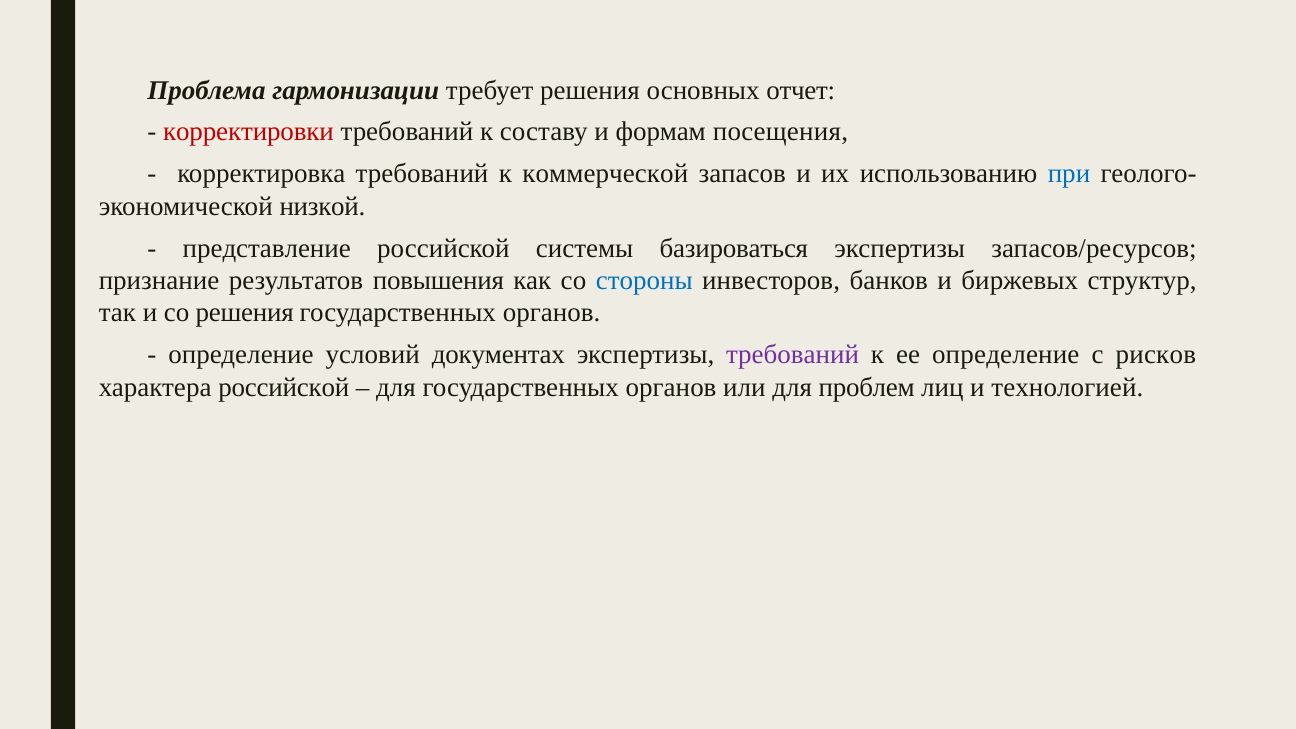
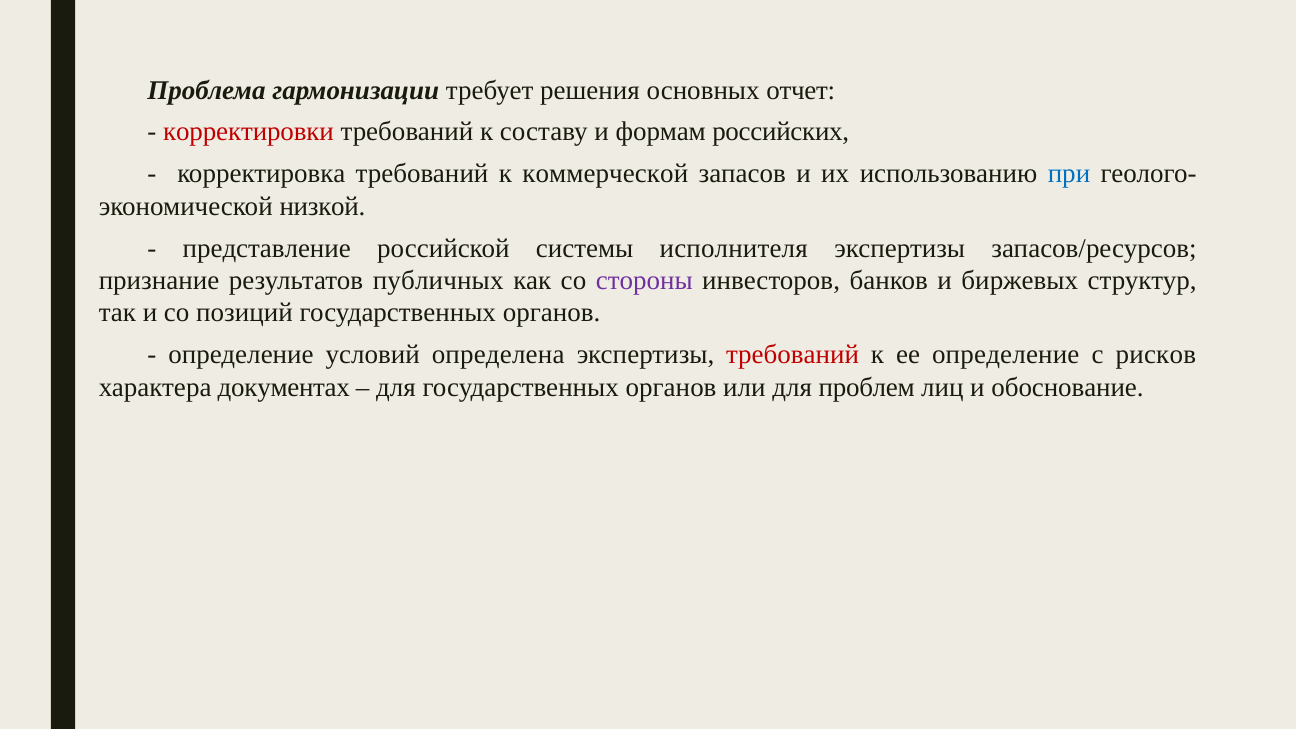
посещения: посещения -> российских (781, 132)
базироваться: базироваться -> исполнителя (734, 248)
повышения: повышения -> публичных (438, 281)
стороны colour: blue -> purple (644, 281)
со решения: решения -> позиций (245, 313)
документах: документах -> определена (498, 355)
требований colour: purple -> red (793, 355)
характера российской: российской -> документах (284, 387)
технологией: технологией -> обоснование (1067, 387)
